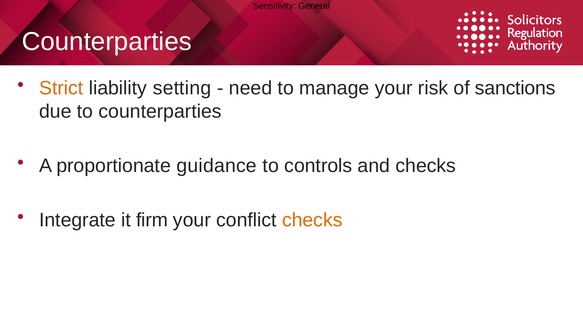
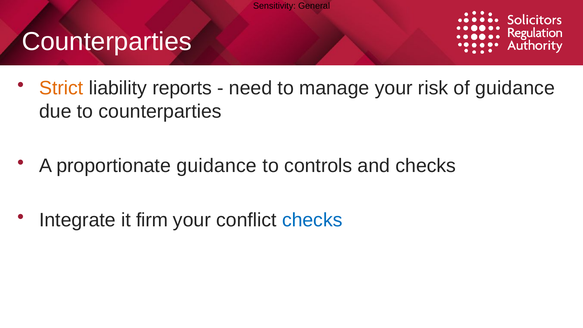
setting: setting -> reports (182, 88)
of sanctions: sanctions -> guidance (515, 88)
checks colour: orange -> blue (312, 220)
